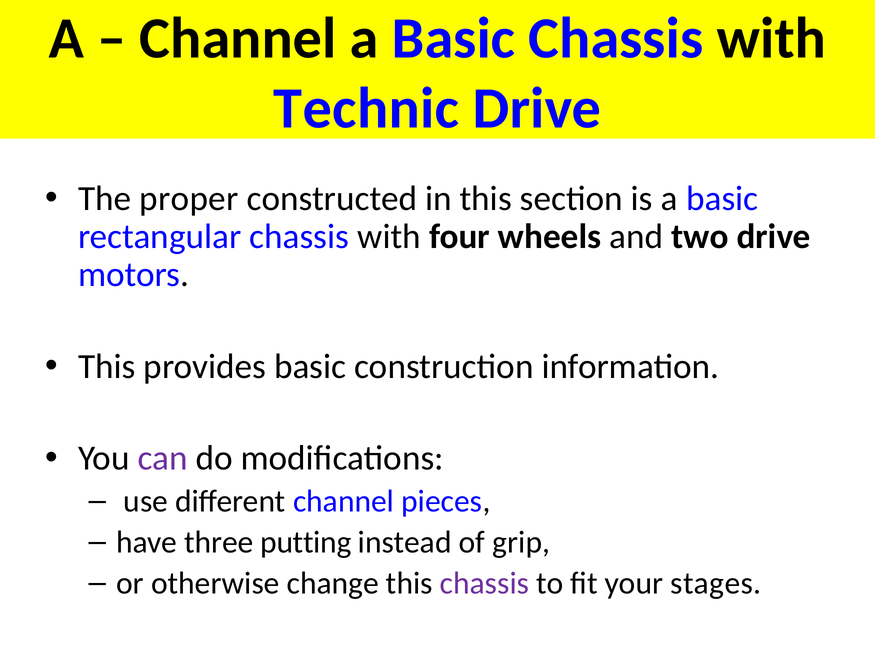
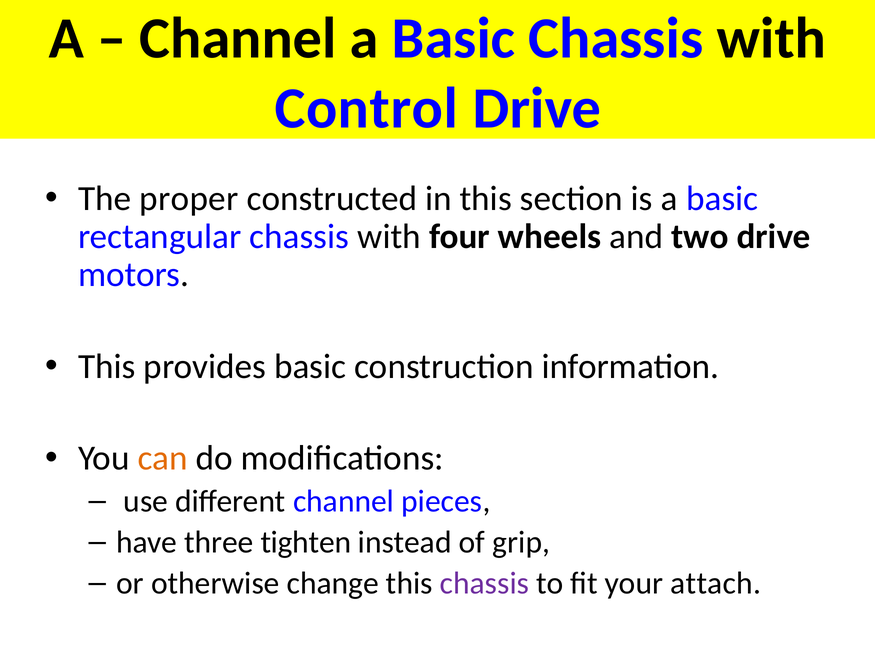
Technic: Technic -> Control (366, 108)
can colour: purple -> orange (163, 458)
putting: putting -> tighten (306, 542)
stages: stages -> attach (716, 583)
